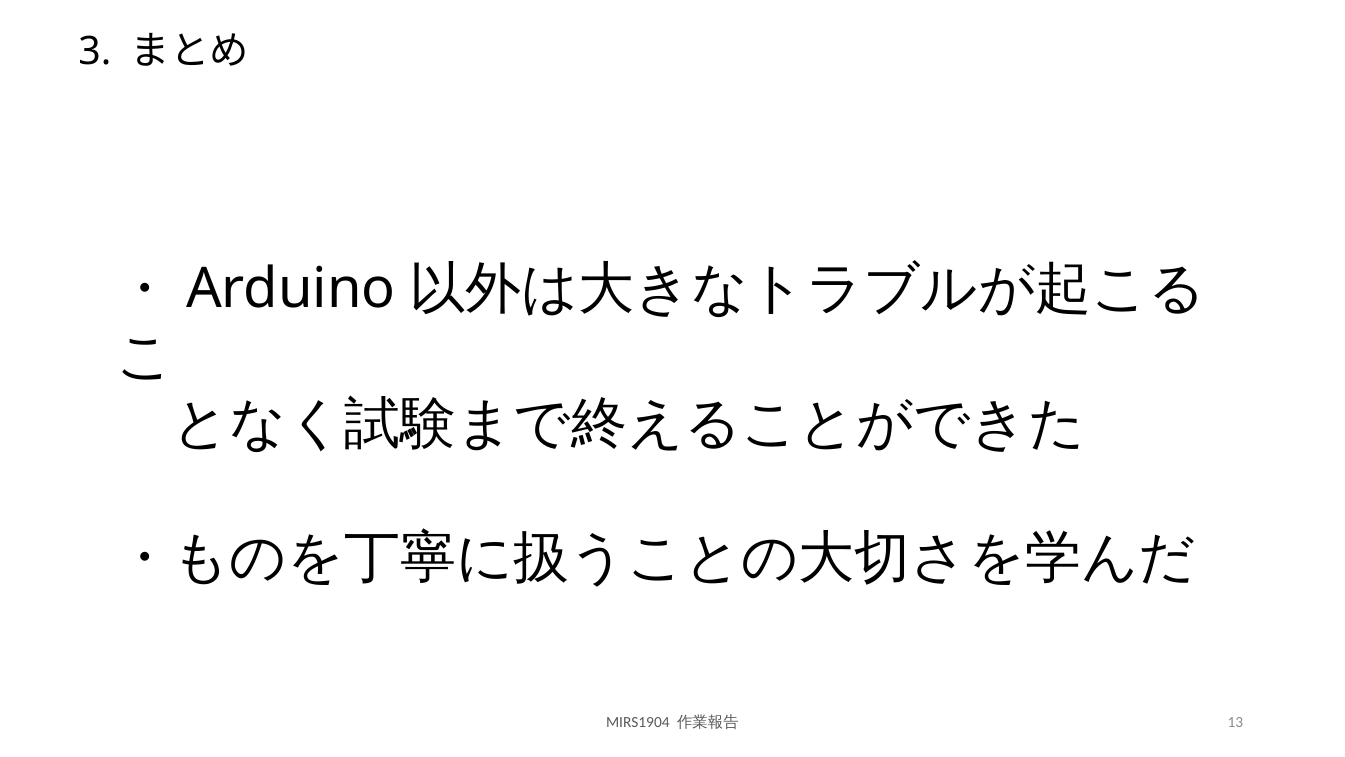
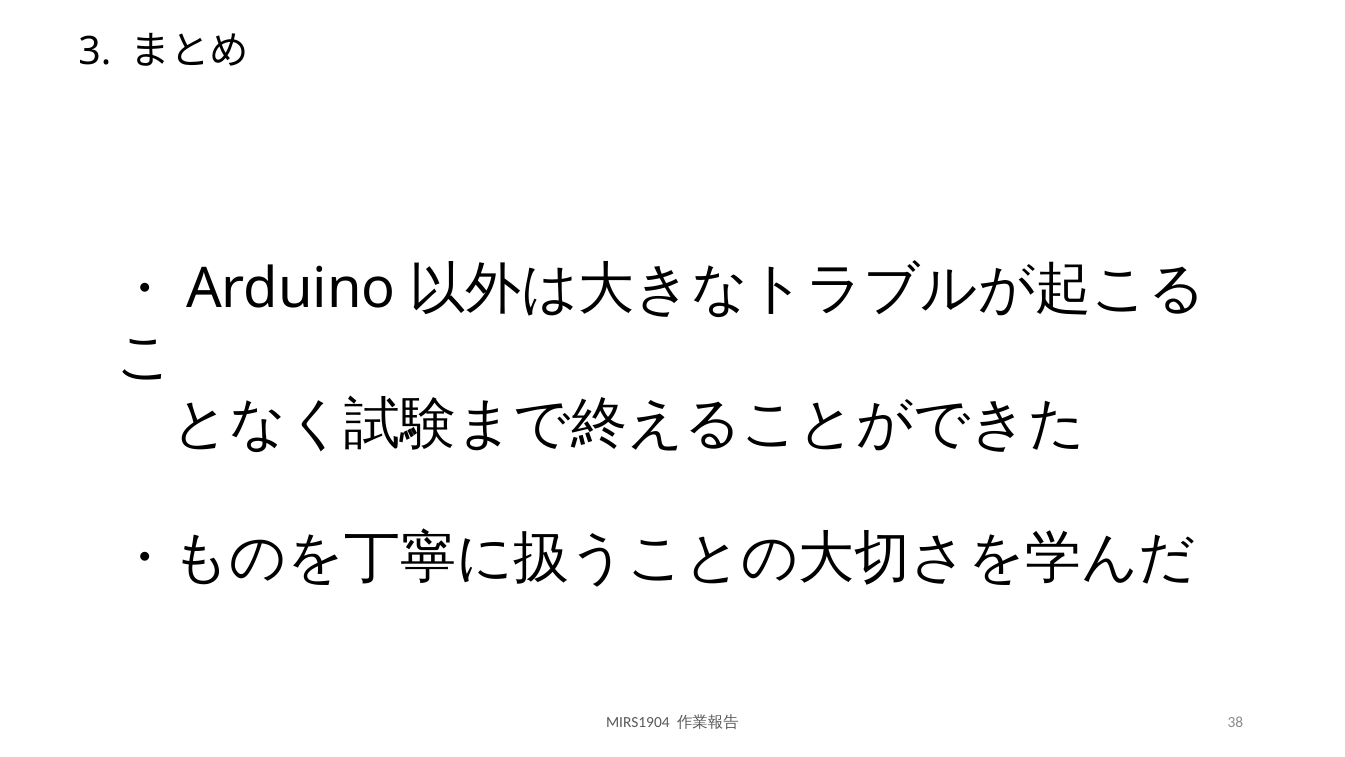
13: 13 -> 38 (1235, 722)
